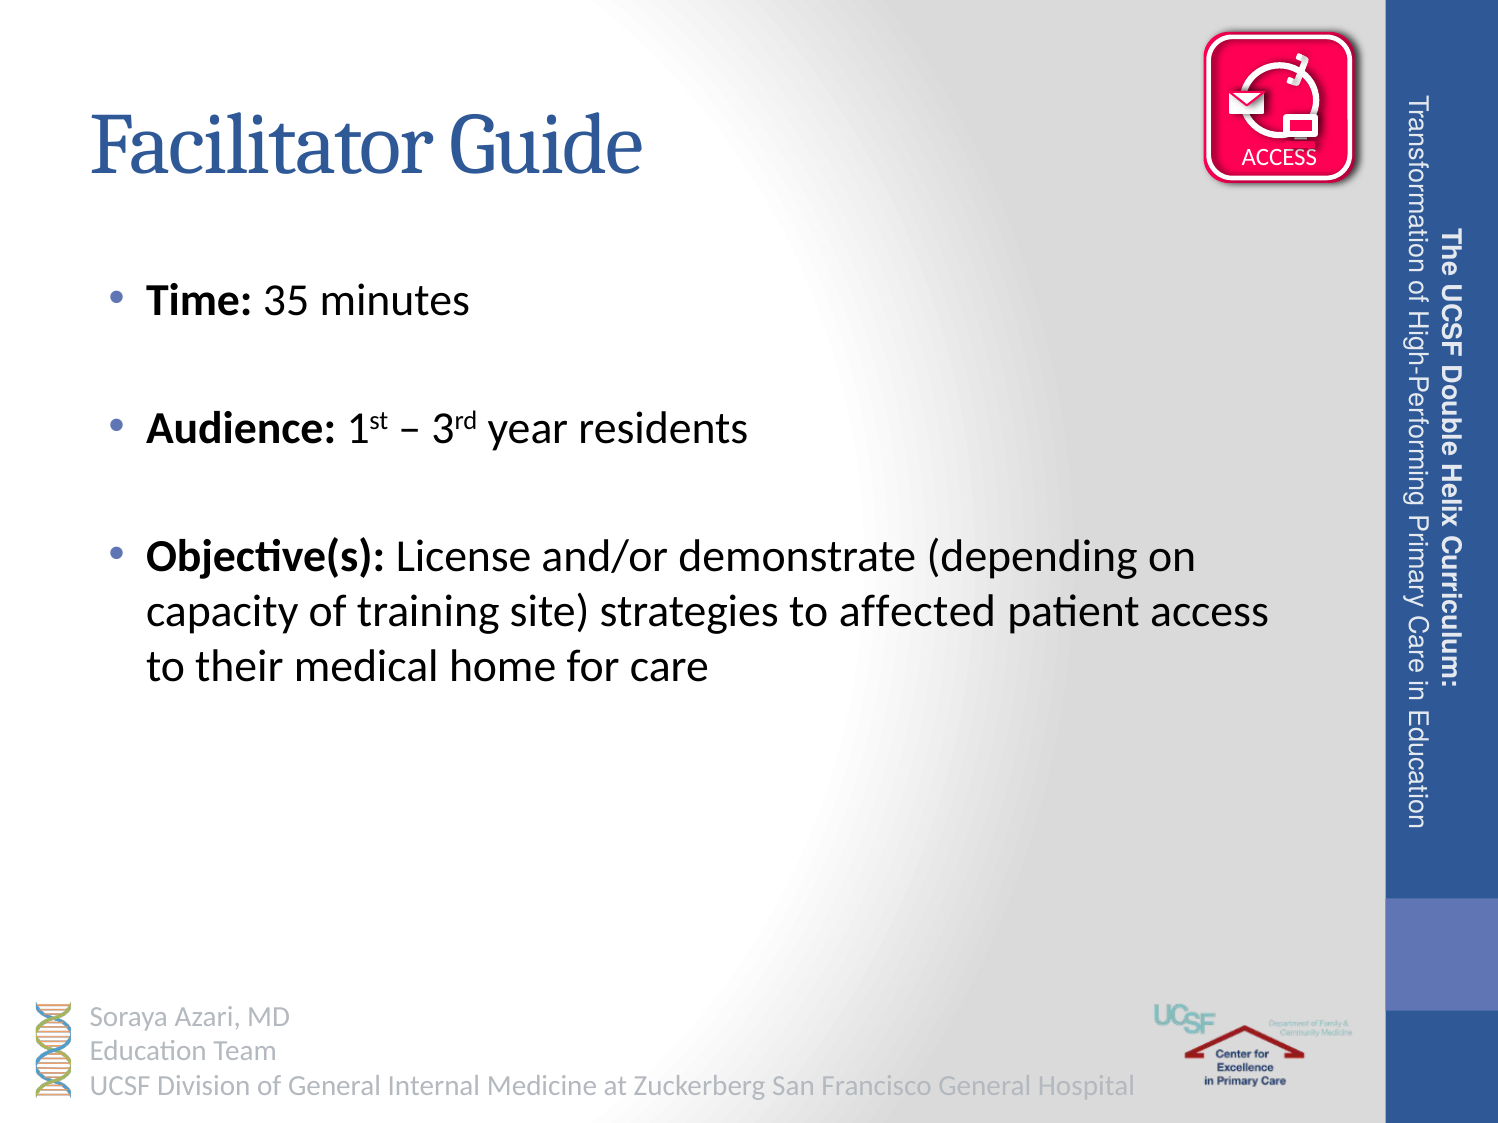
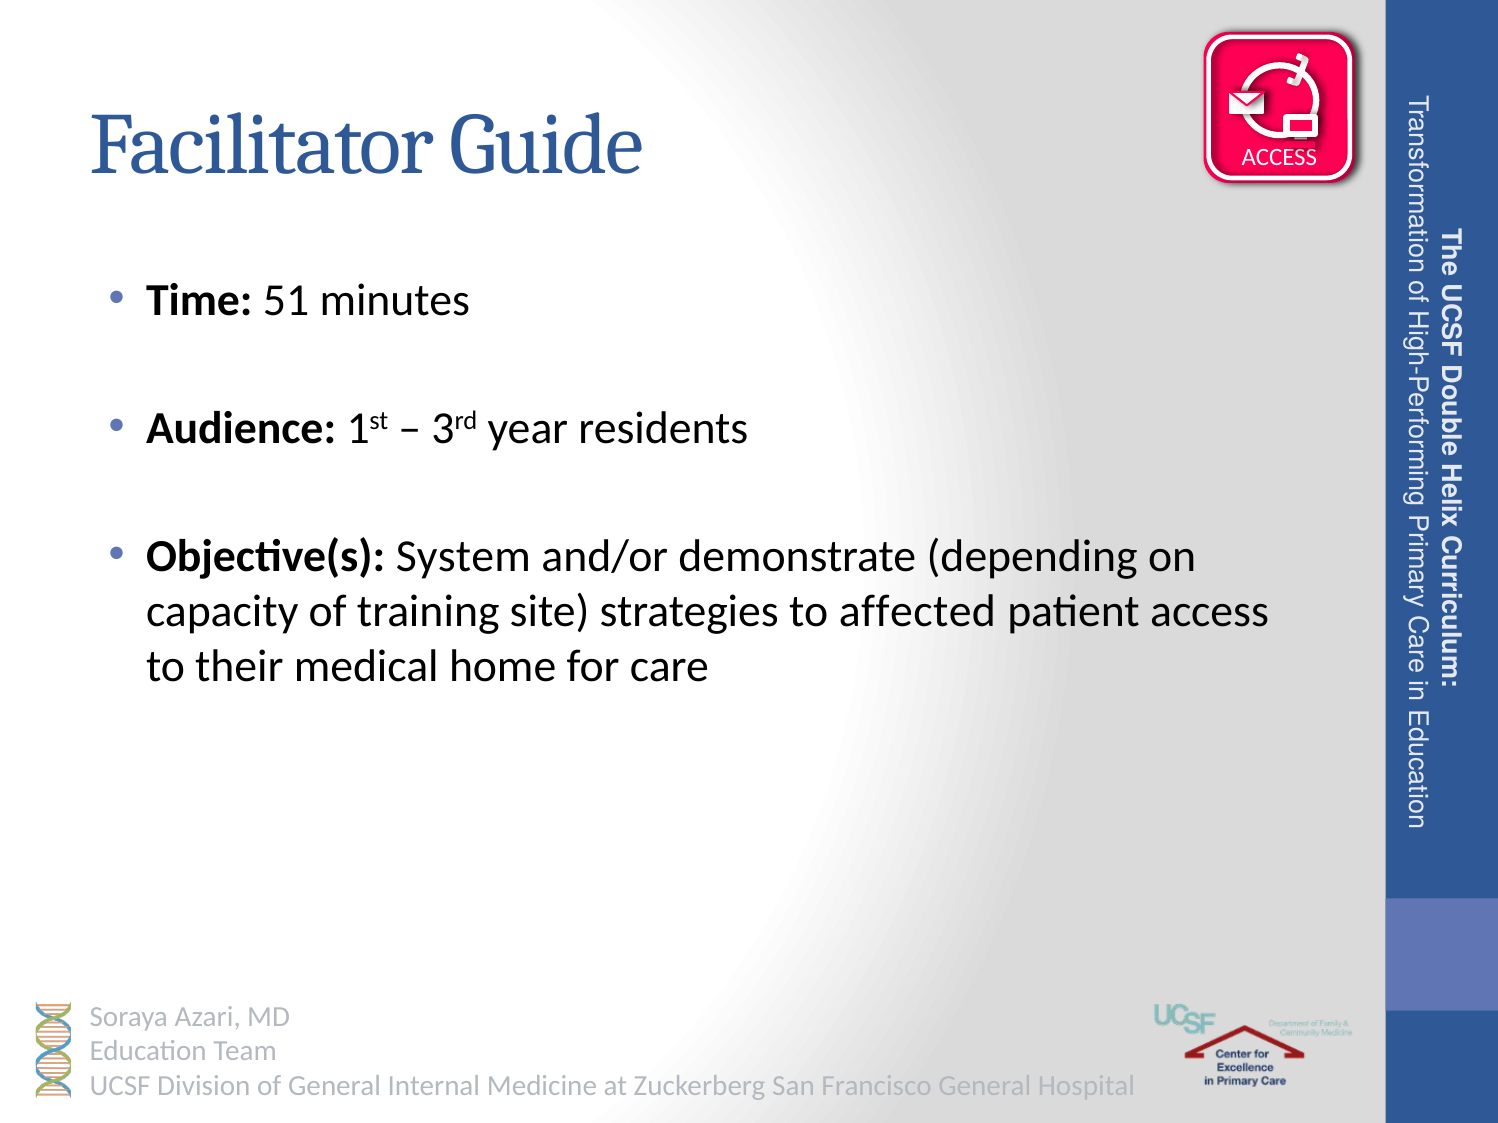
35: 35 -> 51 (286, 300)
License: License -> System (463, 556)
